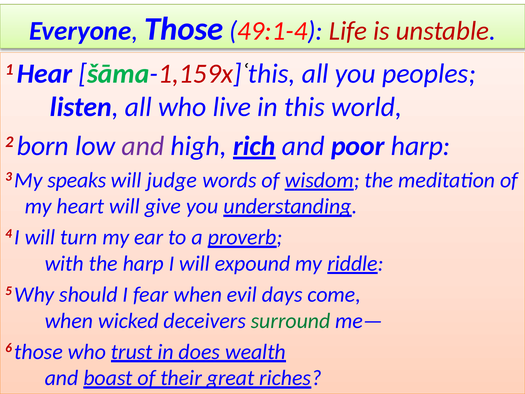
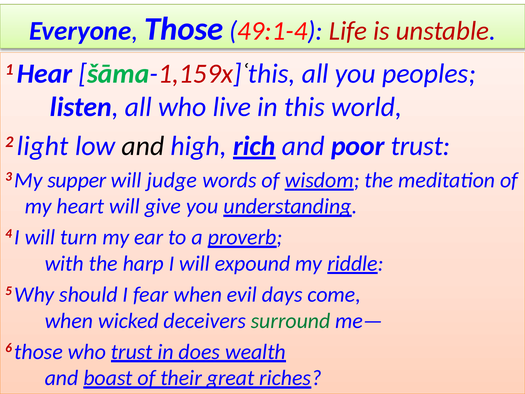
born: born -> light (43, 146)
and colour: purple -> black (143, 146)
poor harp: harp -> trust (421, 146)
speaks: speaks -> supper (77, 180)
